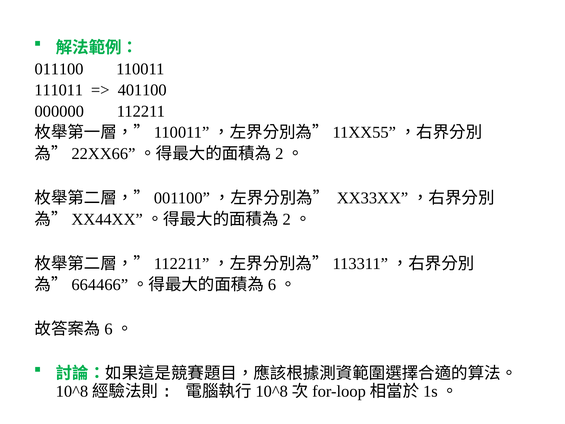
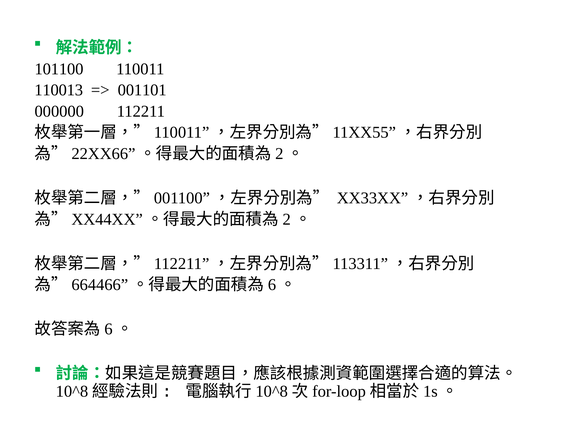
011100: 011100 -> 101100 (59, 69)
111011: 111011 -> 110013 (59, 90)
401100: 401100 -> 001101 (142, 90)
